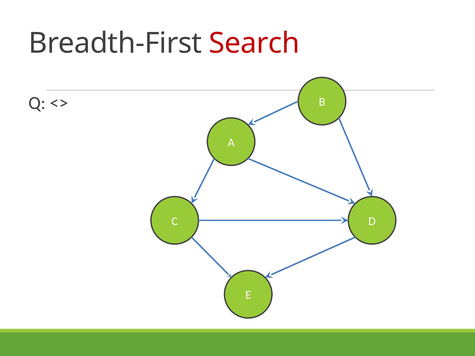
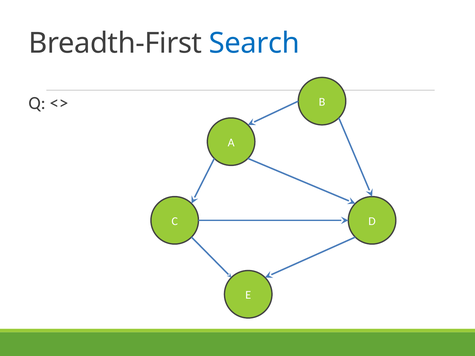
Search colour: red -> blue (254, 43)
